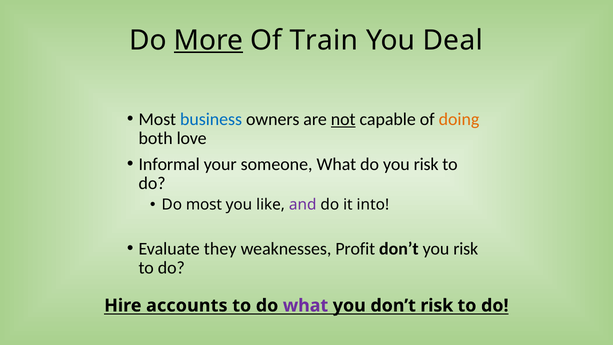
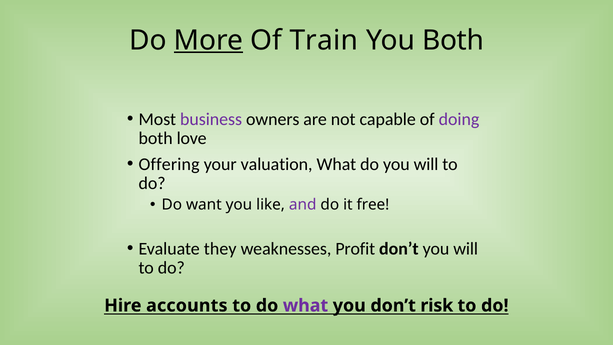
You Deal: Deal -> Both (453, 40)
business colour: blue -> purple (211, 119)
not underline: present -> none (343, 119)
doing colour: orange -> purple (459, 119)
Informal: Informal -> Offering (169, 164)
someone: someone -> valuation (277, 164)
do you risk: risk -> will (426, 164)
Do most: most -> want (204, 205)
into: into -> free (373, 205)
don’t you risk: risk -> will (466, 249)
